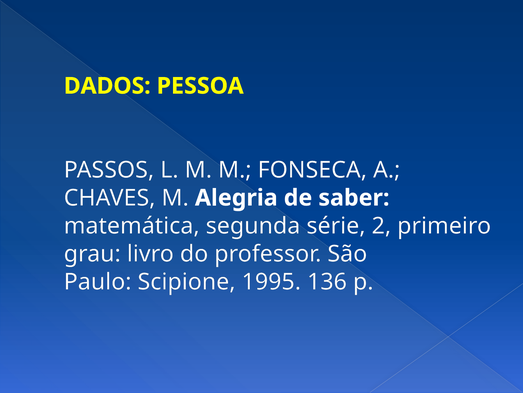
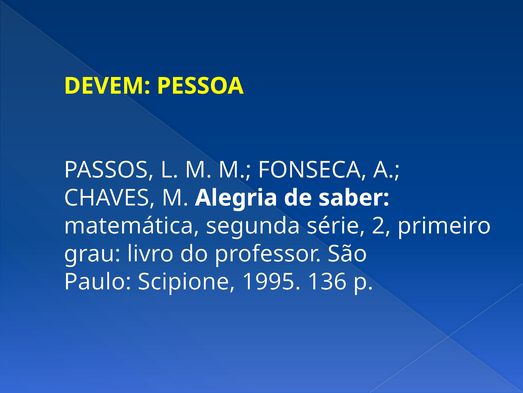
DADOS: DADOS -> DEVEM (107, 86)
